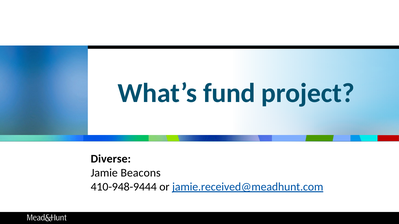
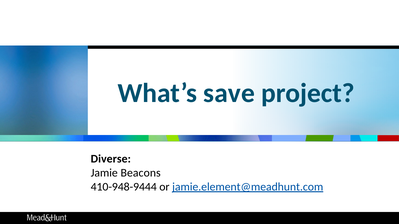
fund: fund -> save (229, 93)
jamie.received@meadhunt.com: jamie.received@meadhunt.com -> jamie.element@meadhunt.com (248, 187)
